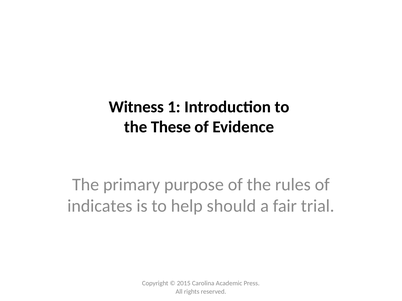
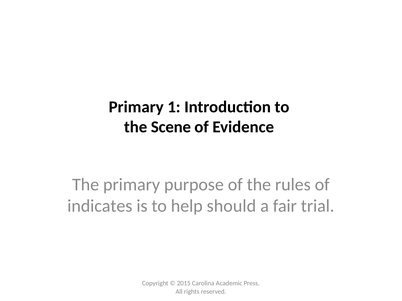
Witness: Witness -> Primary (136, 107)
These: These -> Scene (171, 127)
